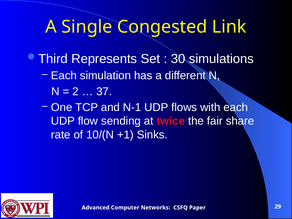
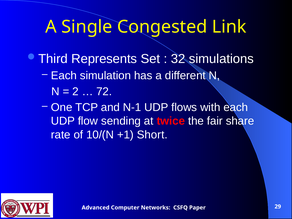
30: 30 -> 32 (178, 59)
37: 37 -> 72 (104, 91)
Sinks: Sinks -> Short (152, 135)
